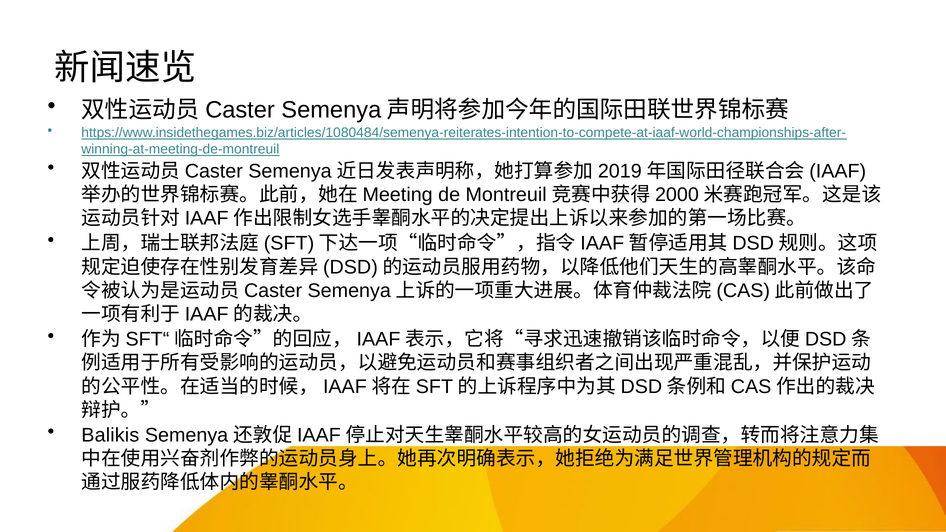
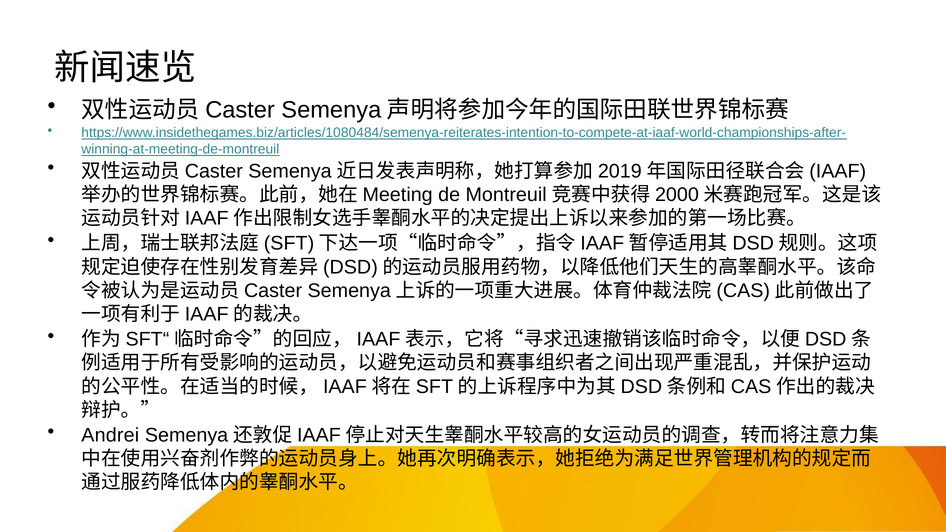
Balikis: Balikis -> Andrei (110, 435)
